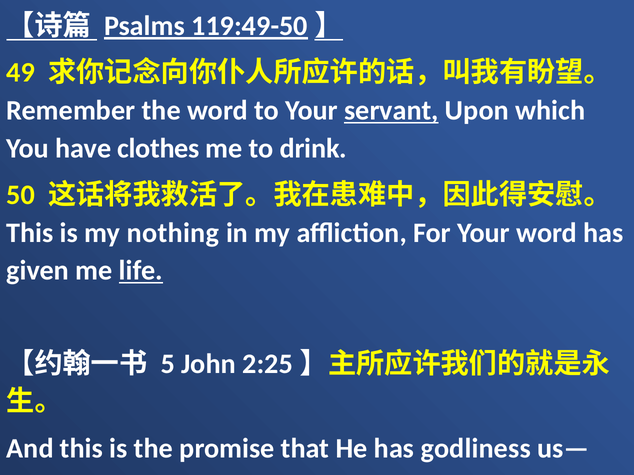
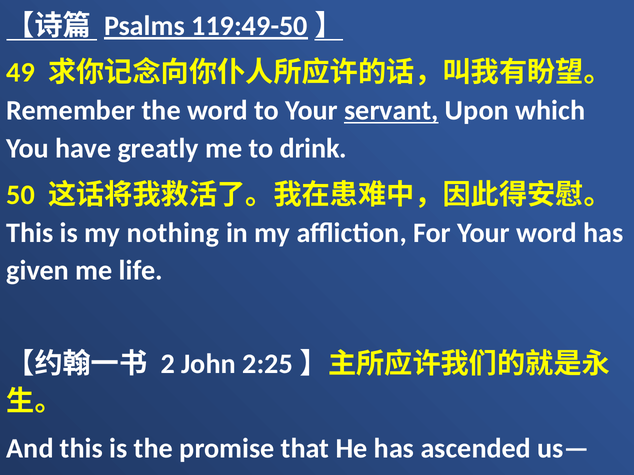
clothes: clothes -> greatly (158, 149)
life underline: present -> none (141, 271)
5: 5 -> 2 (168, 364)
godliness: godliness -> ascended (476, 449)
